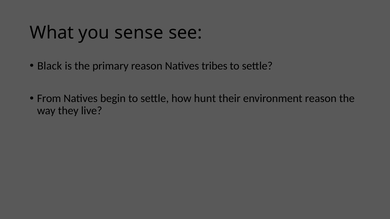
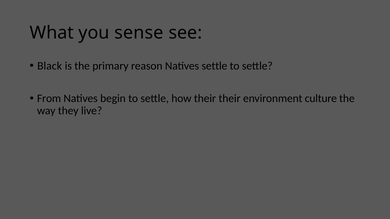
Natives tribes: tribes -> settle (214, 66)
how hunt: hunt -> their (205, 99)
environment reason: reason -> culture (321, 99)
